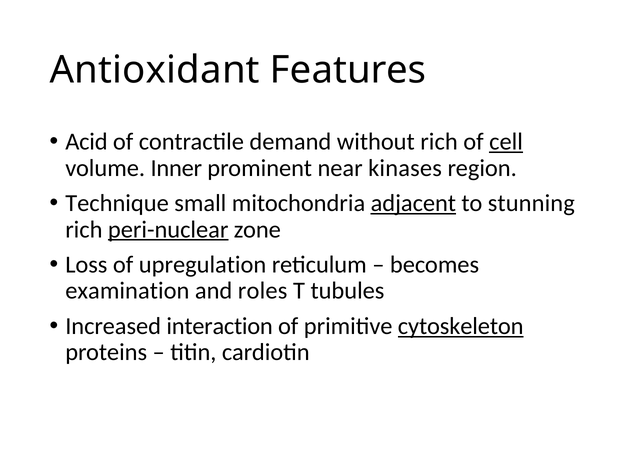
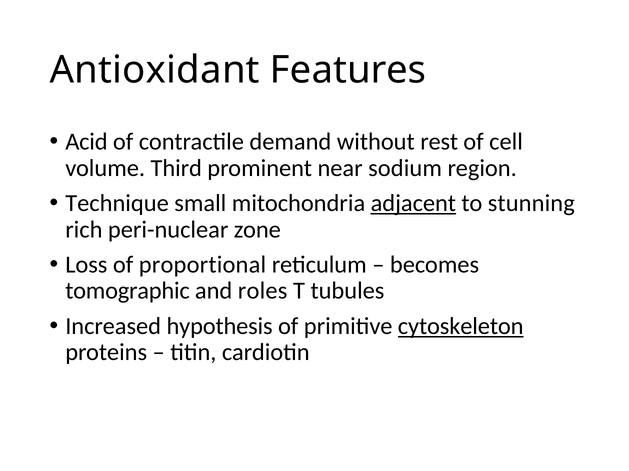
without rich: rich -> rest (439, 142)
cell underline: present -> none (506, 142)
Inner: Inner -> Third (176, 168)
kinases: kinases -> sodium (405, 168)
peri-nuclear underline: present -> none (168, 230)
upregulation: upregulation -> proportional (202, 265)
examination: examination -> tomographic (128, 291)
interaction: interaction -> hypothesis (220, 327)
